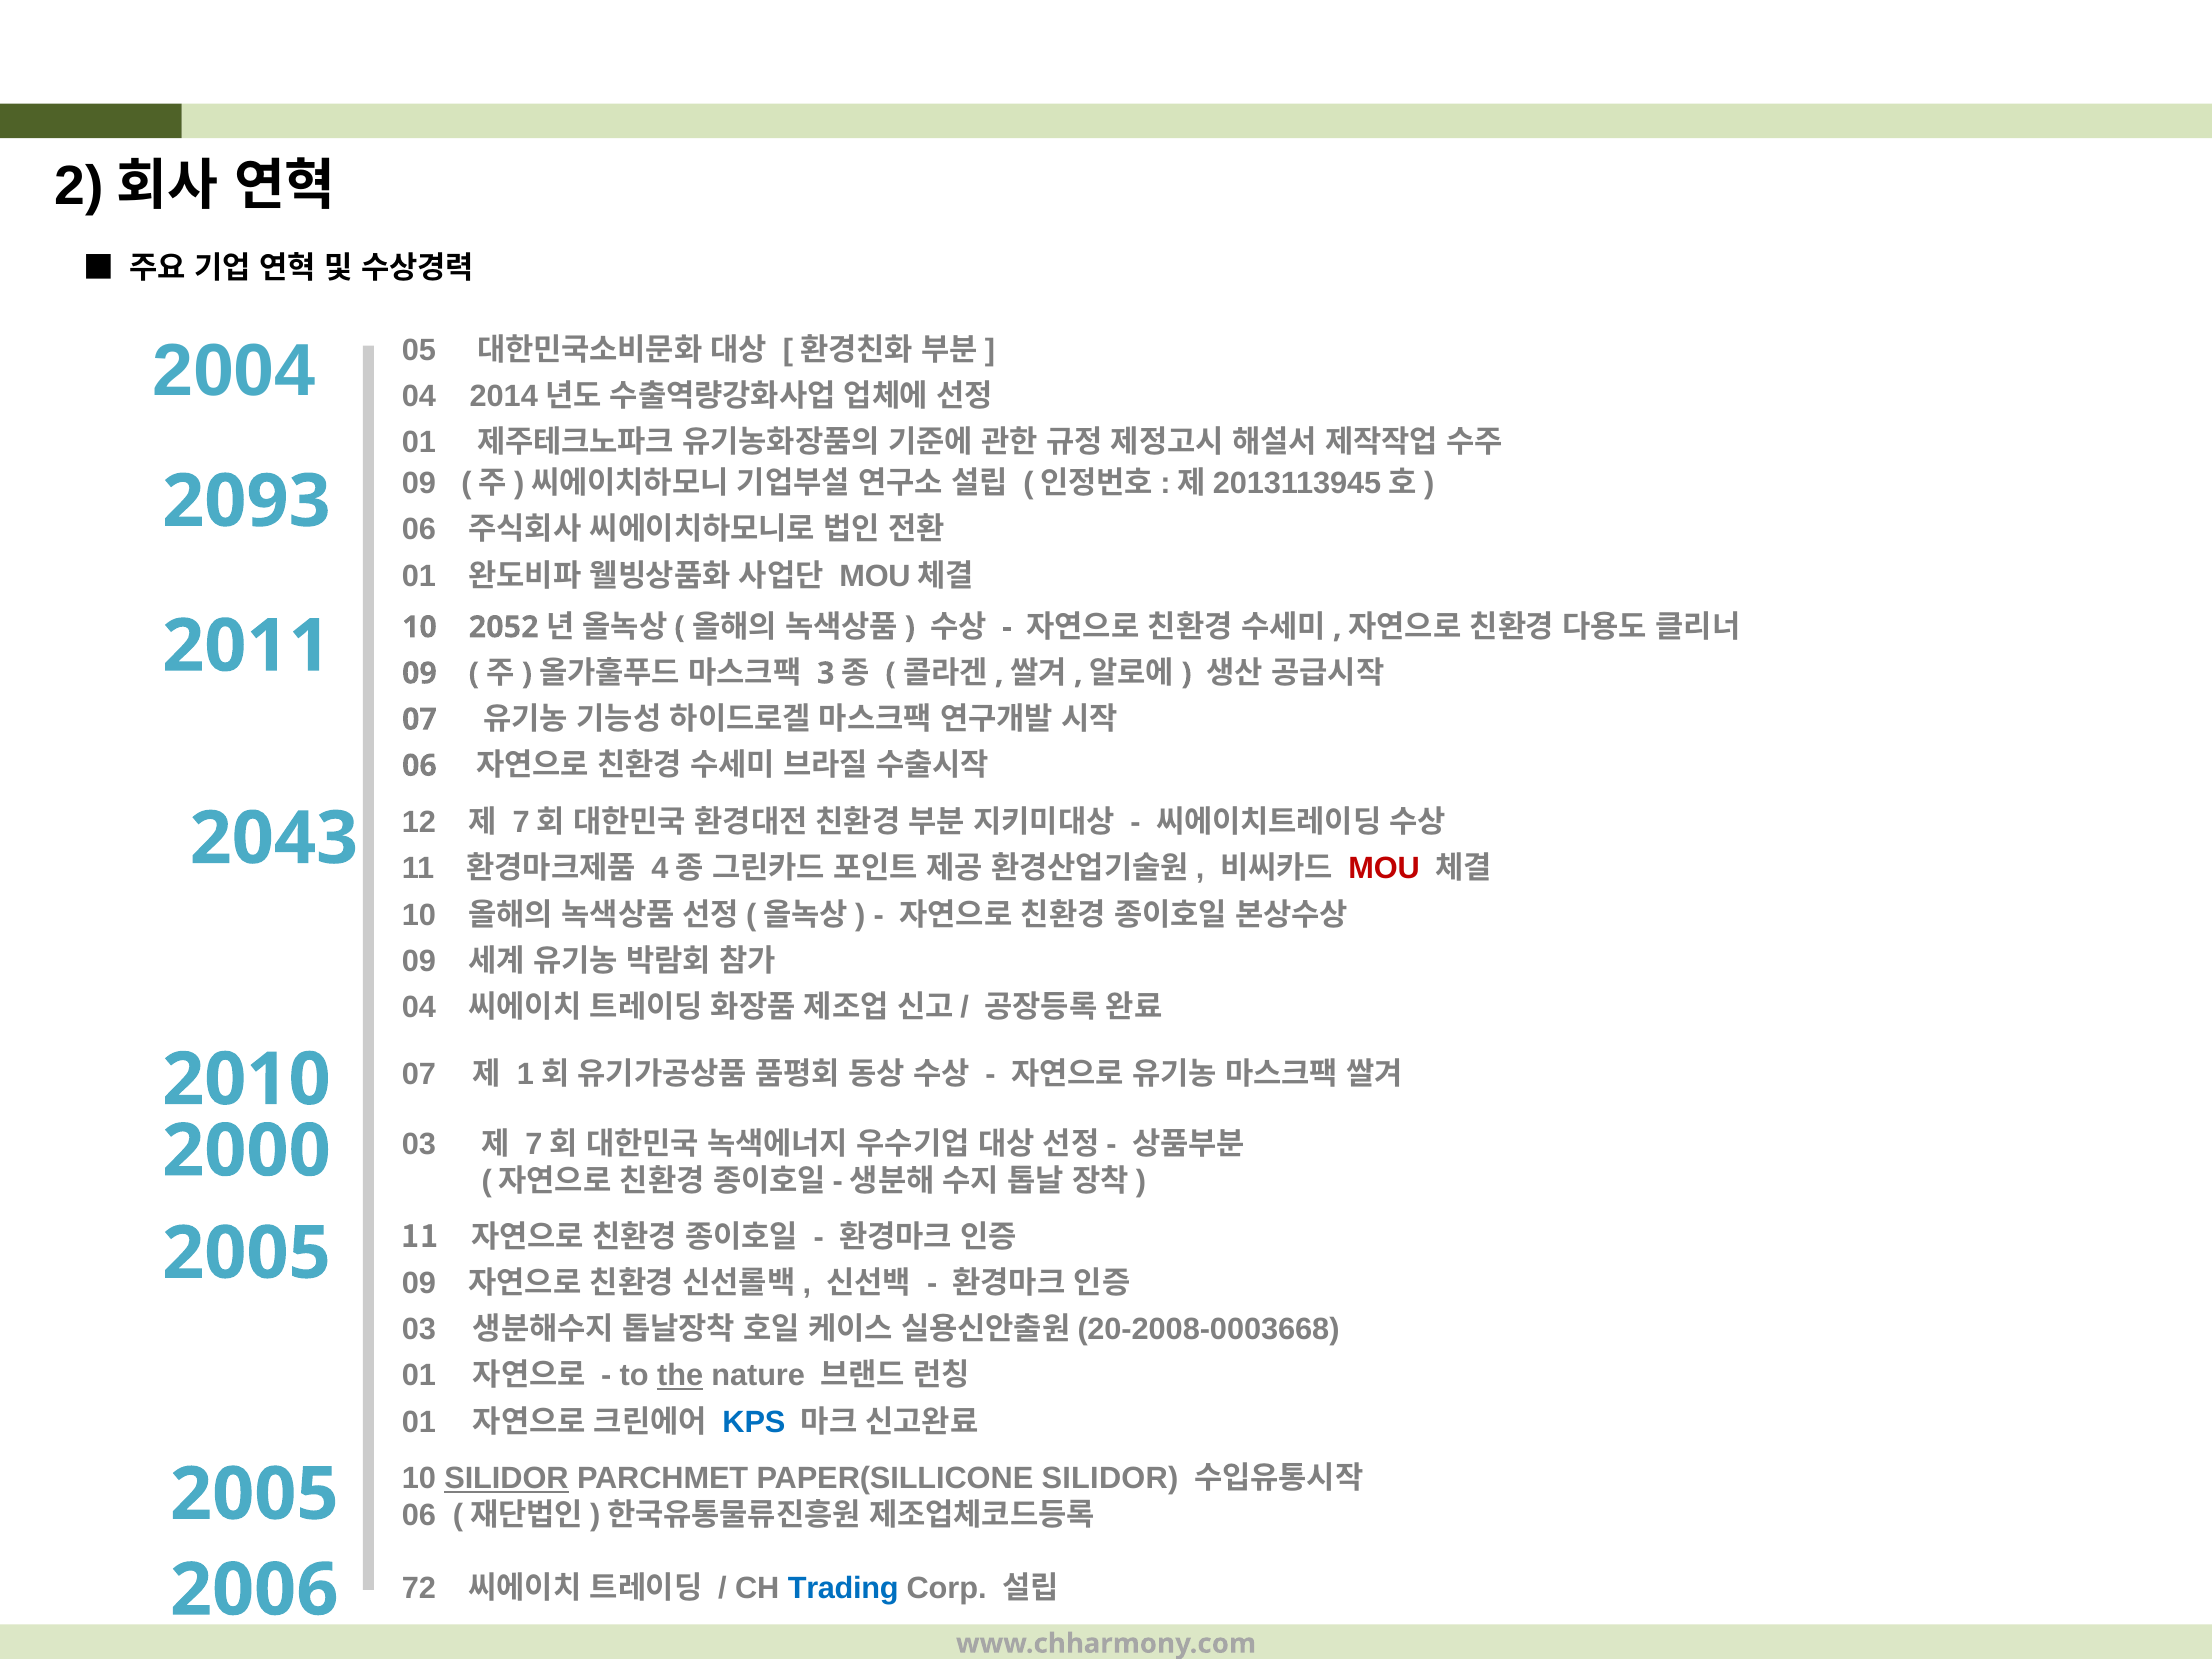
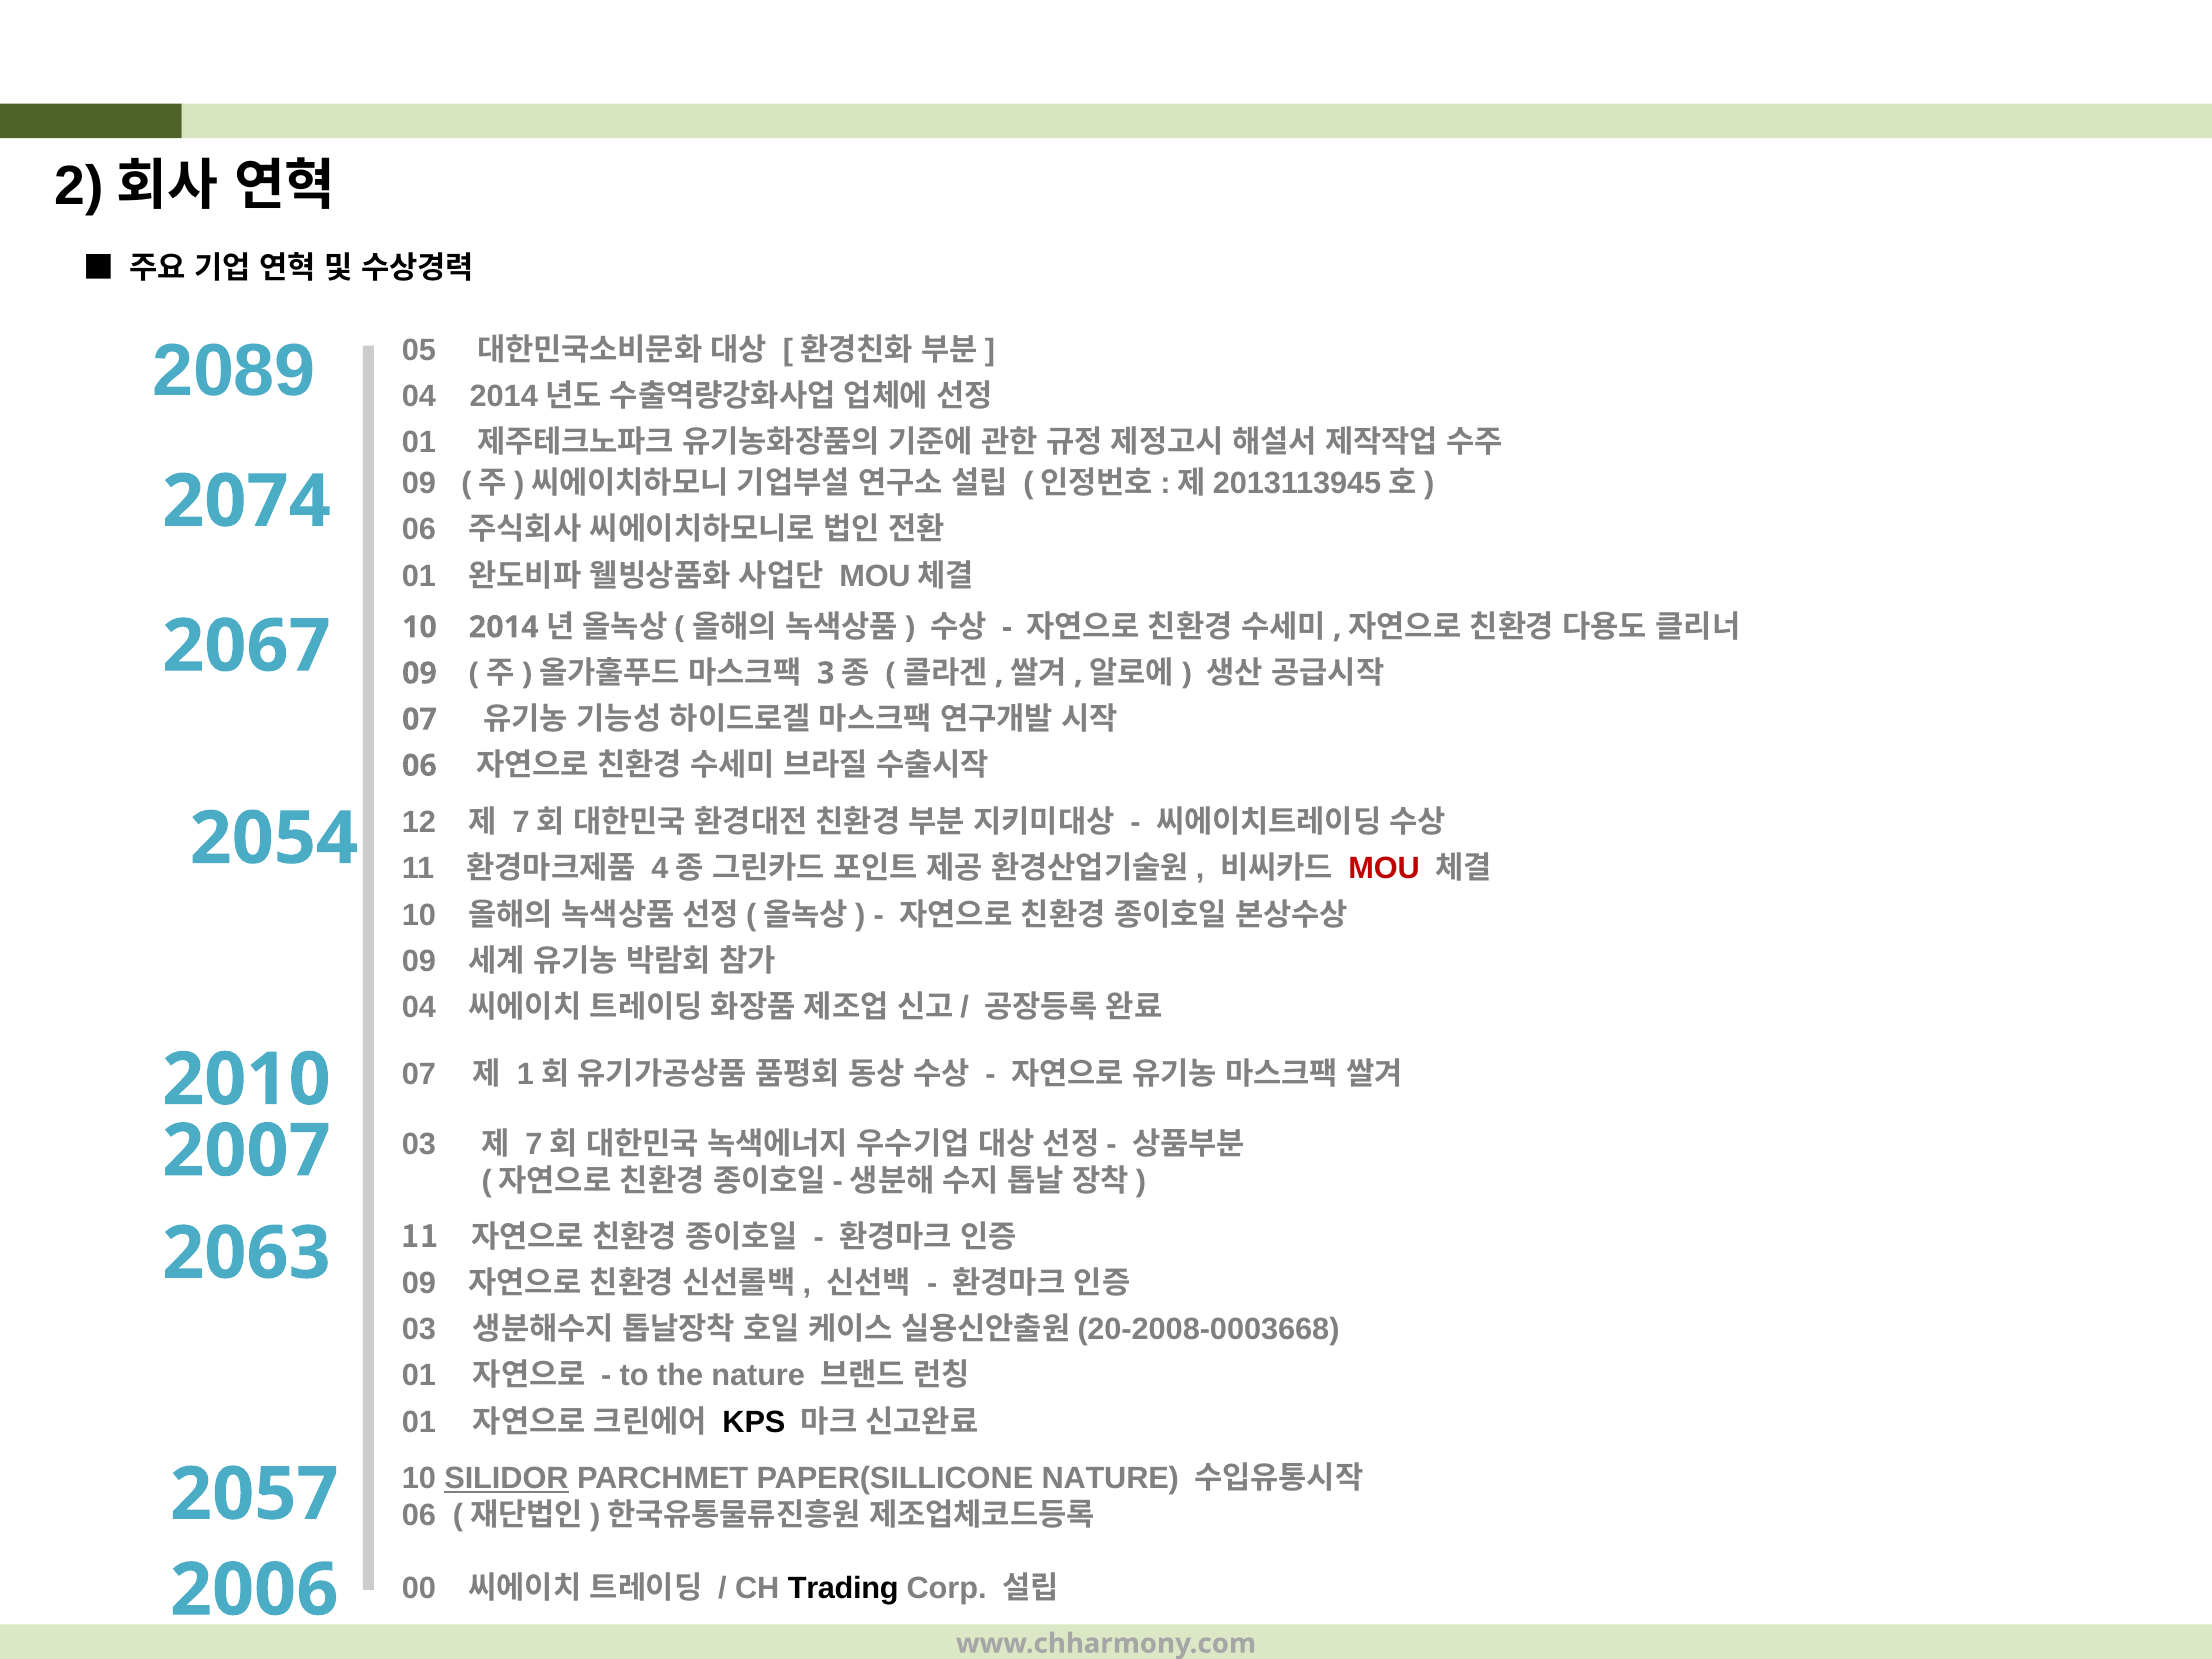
2004: 2004 -> 2089 (234, 371)
2093: 2093 -> 2074 (246, 502)
2011: 2011 -> 2067 (246, 646)
2052: 2052 -> 2014 (504, 627)
2043: 2043 -> 2054 (274, 839)
2000: 2000 -> 2007 (246, 1151)
2005: 2005 -> 2063 (246, 1253)
the underline: present -> none (680, 1376)
KPS colour: blue -> black (754, 1422)
PAPER(SILLICONE SILIDOR: SILIDOR -> NATURE (1110, 1478)
2005: 2005 -> 2057 (254, 1495)
72: 72 -> 00 (419, 1588)
Trading colour: blue -> black (843, 1588)
